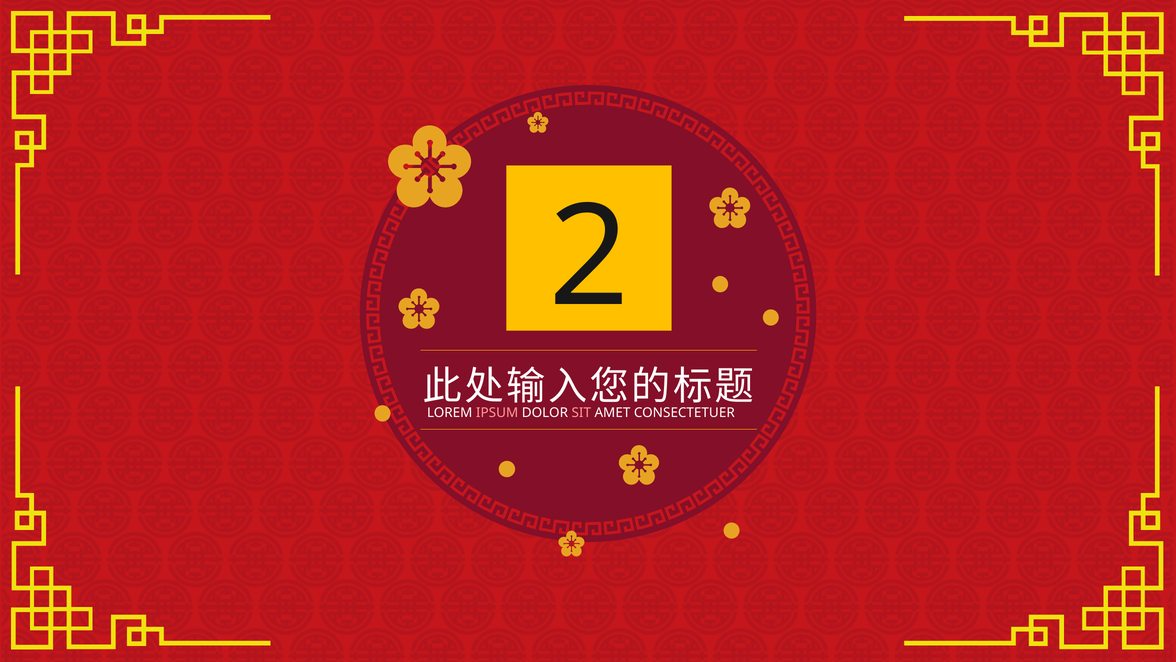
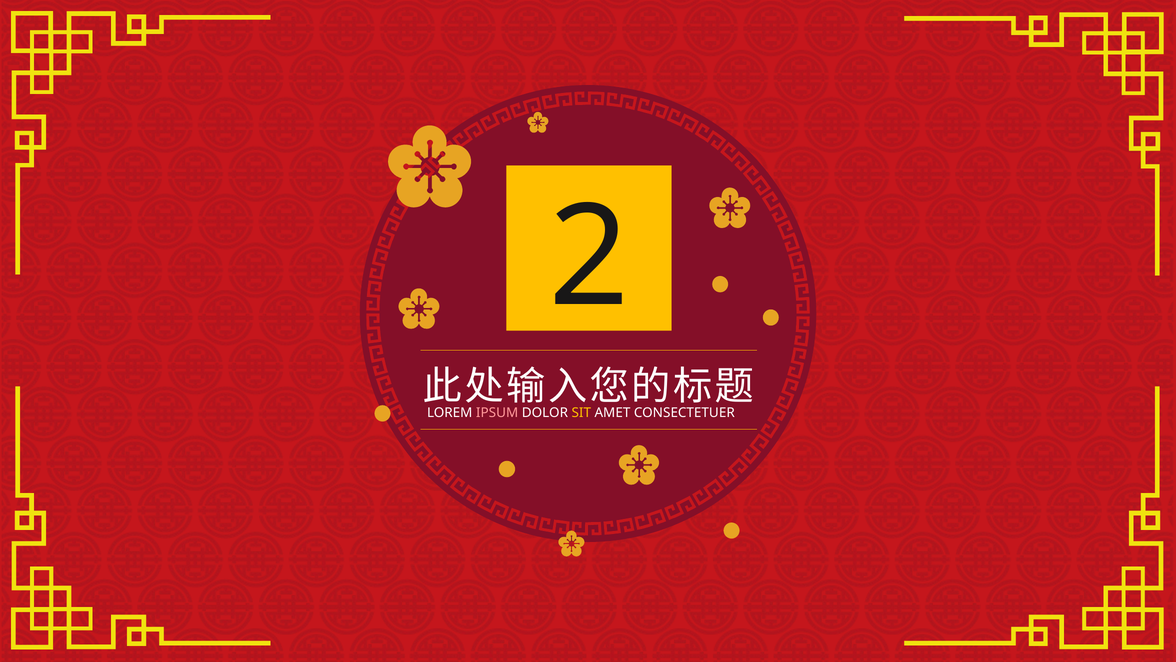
SIT colour: pink -> yellow (581, 413)
